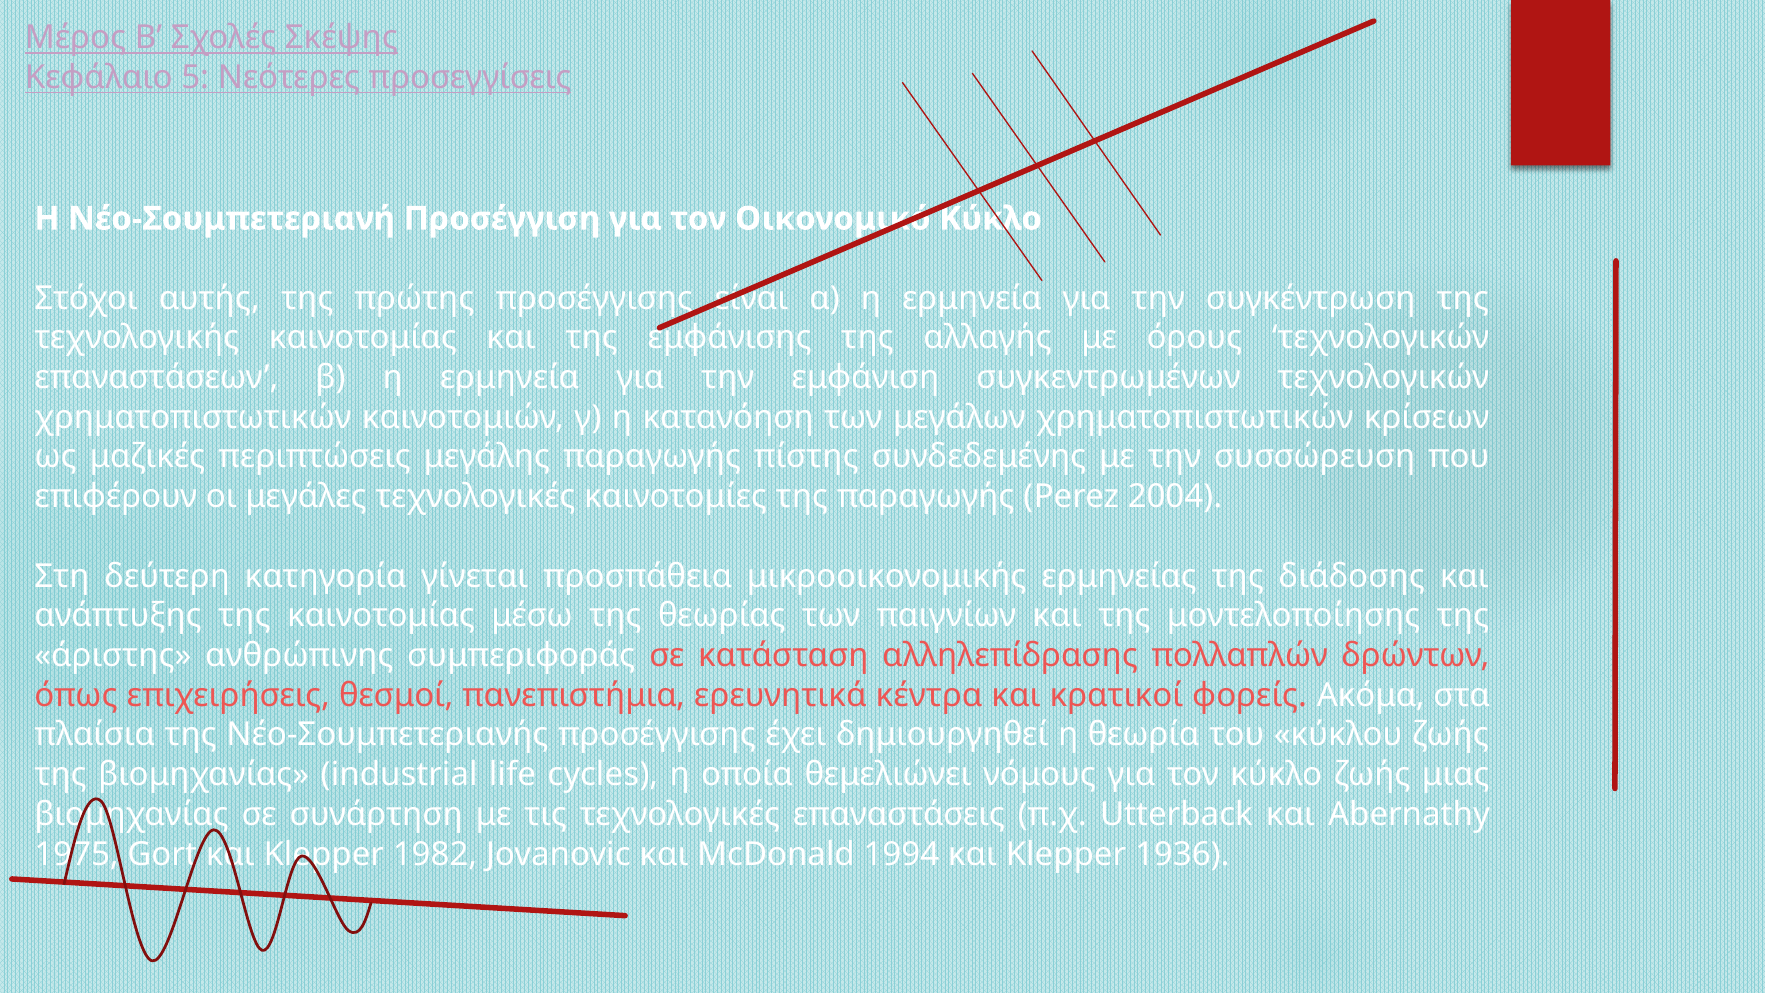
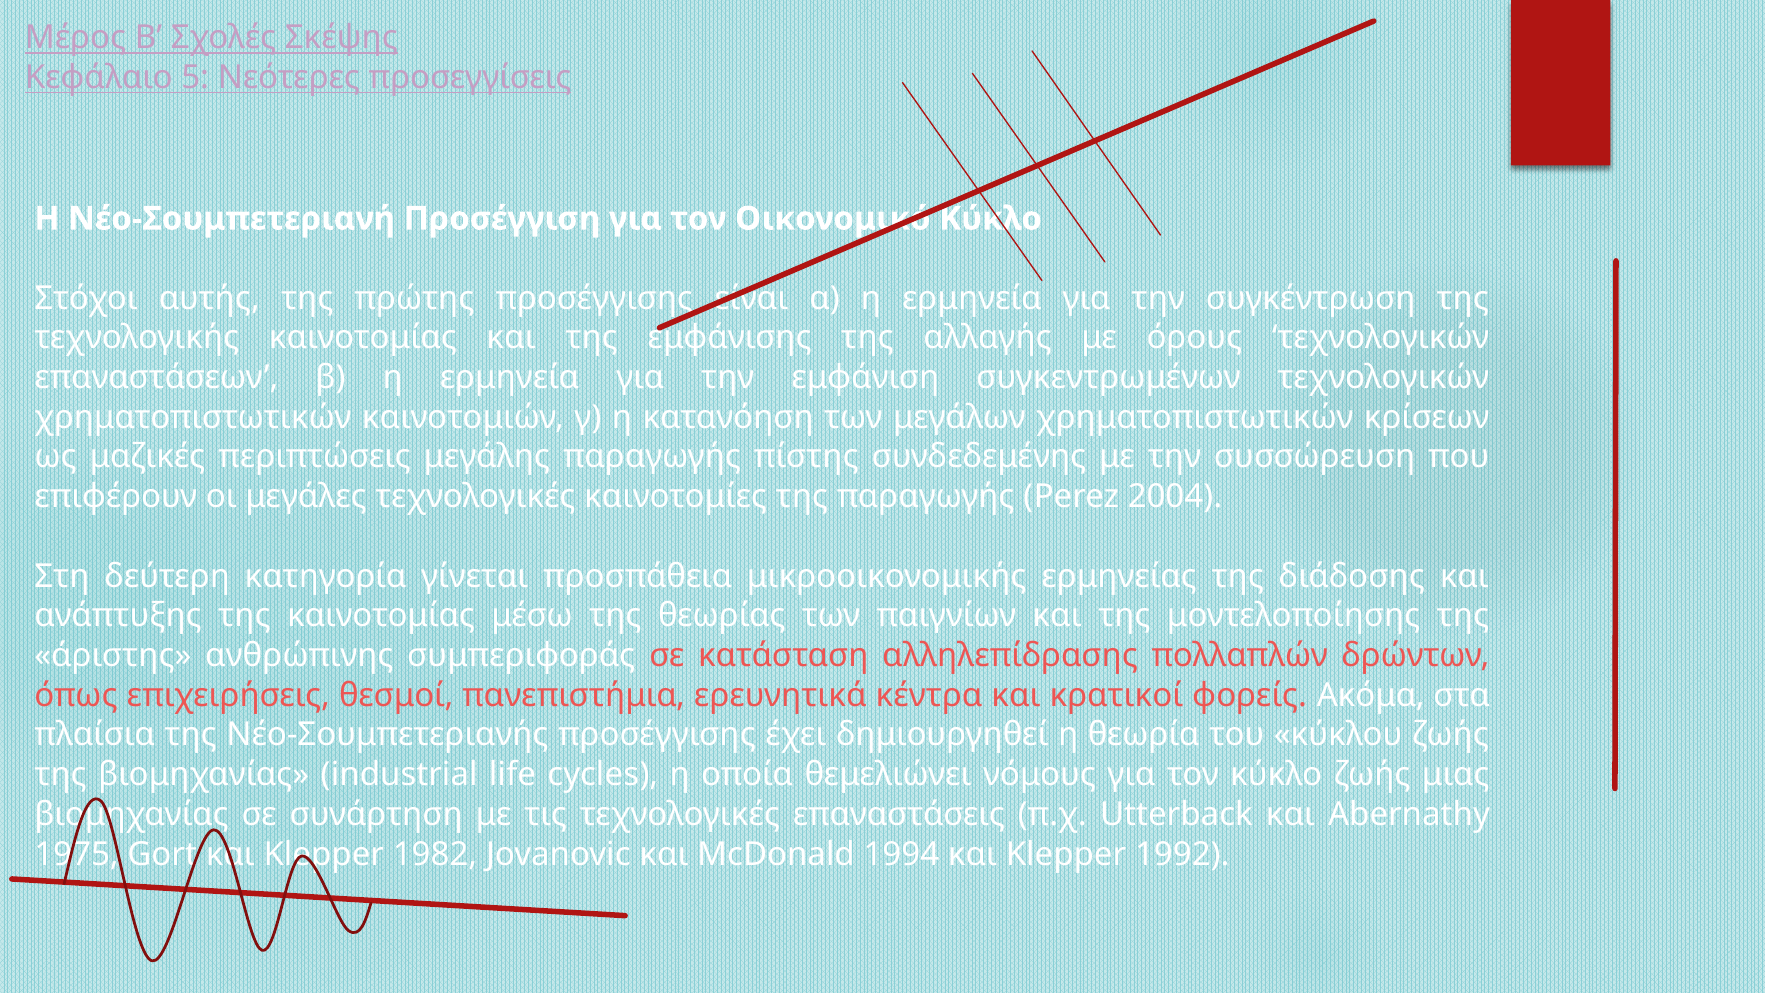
1936: 1936 -> 1992 (1182, 854)
